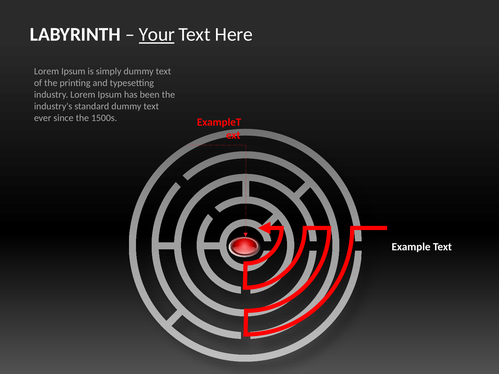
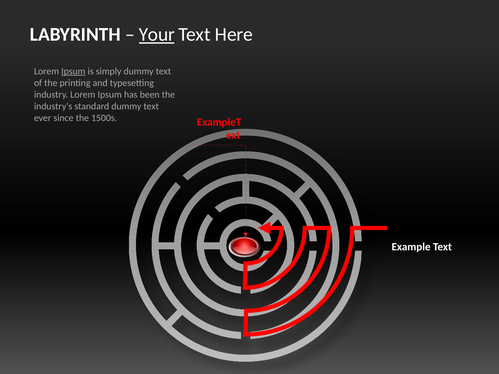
Ipsum underline: none -> present (73, 71)
